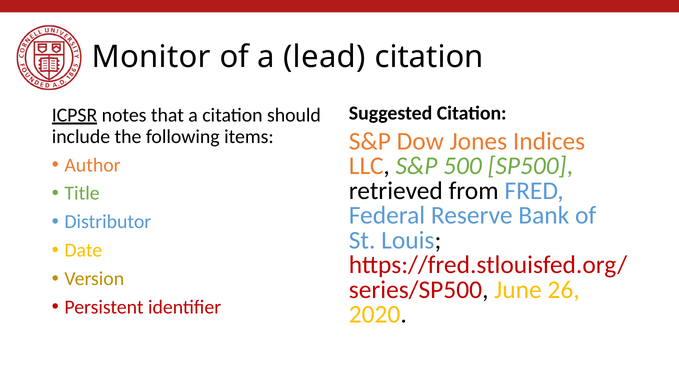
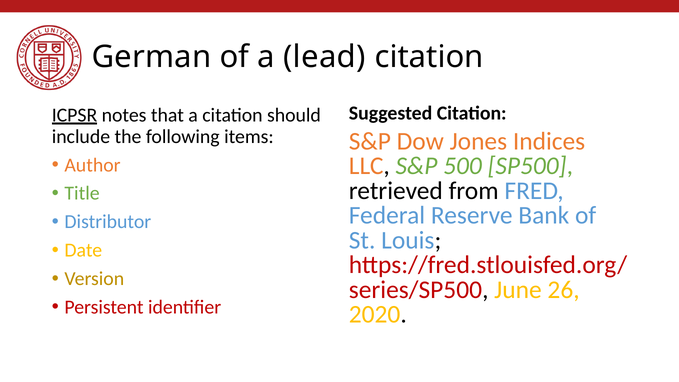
Monitor: Monitor -> German (151, 57)
